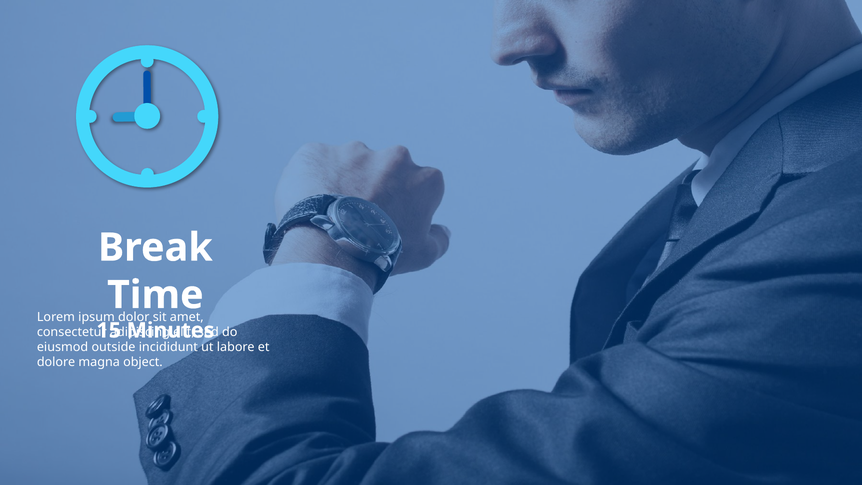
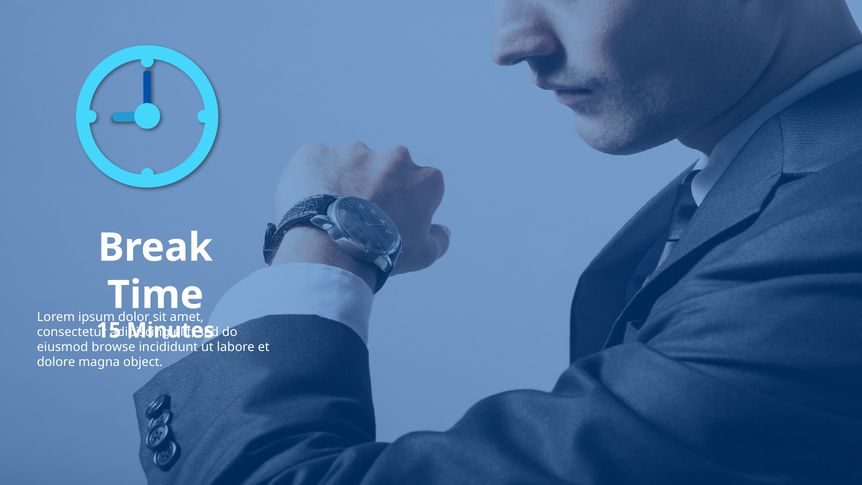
outside: outside -> browse (113, 347)
